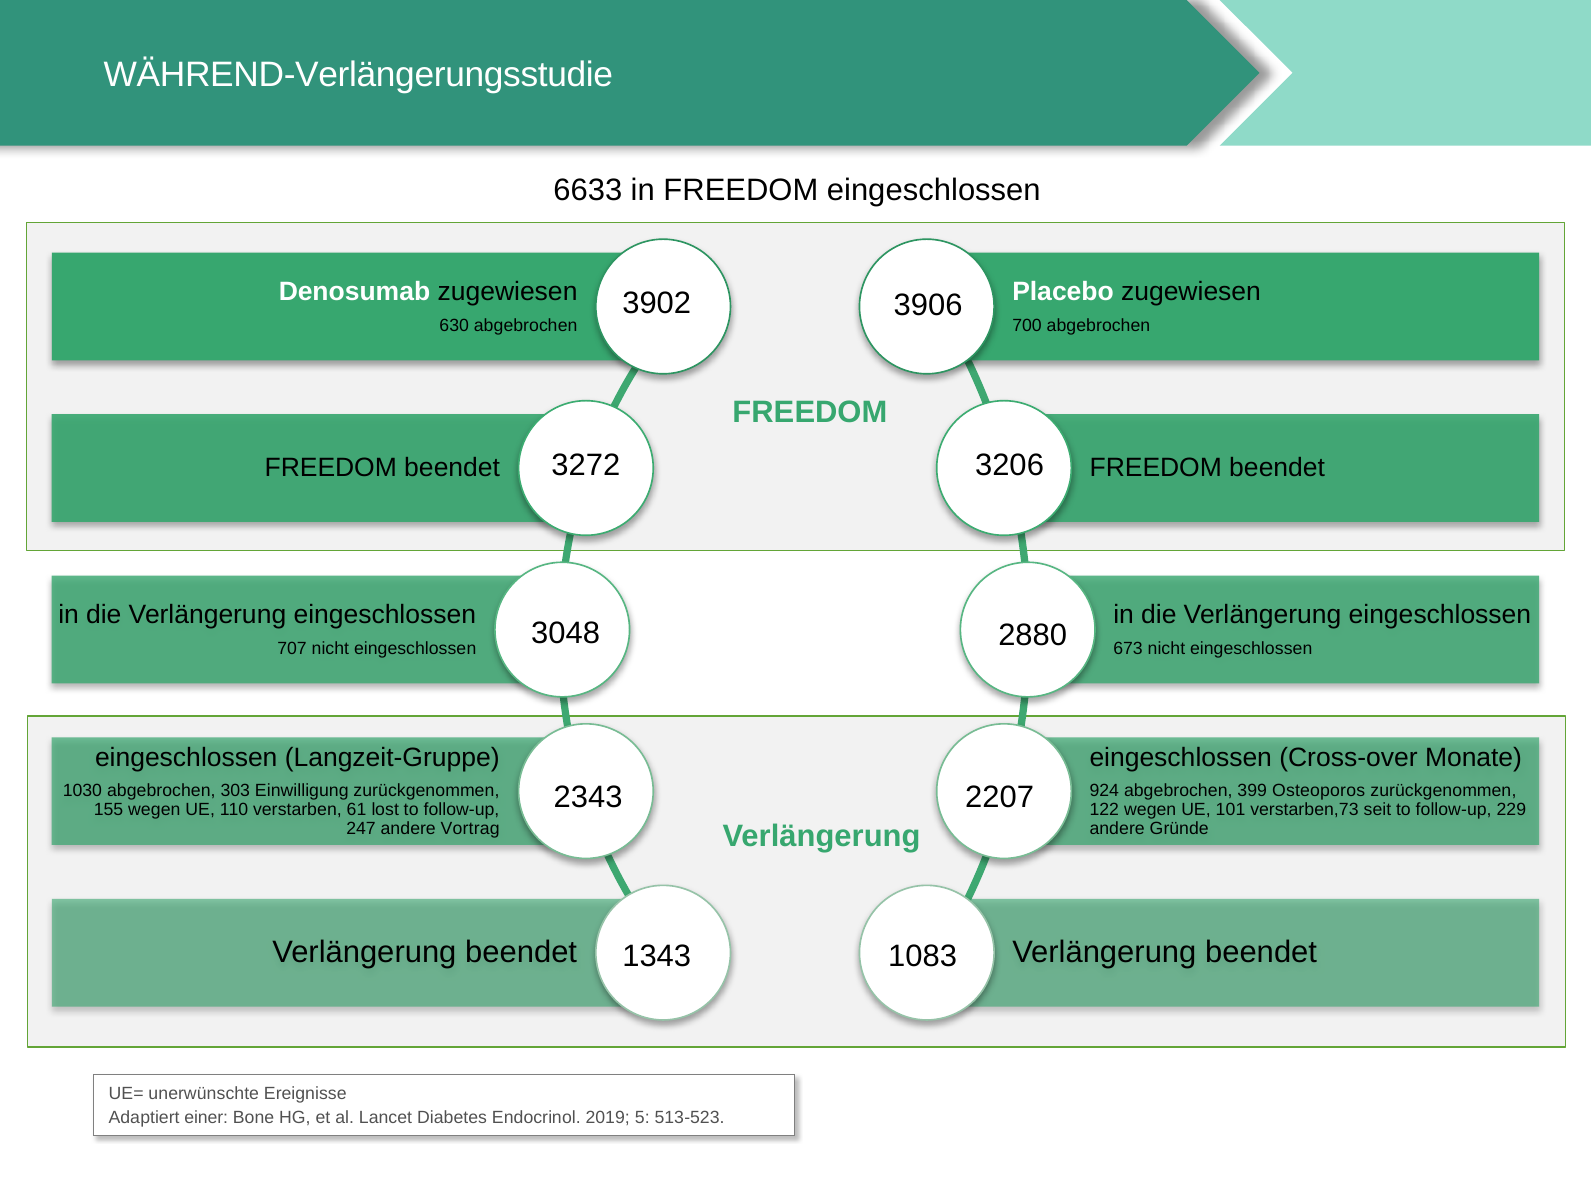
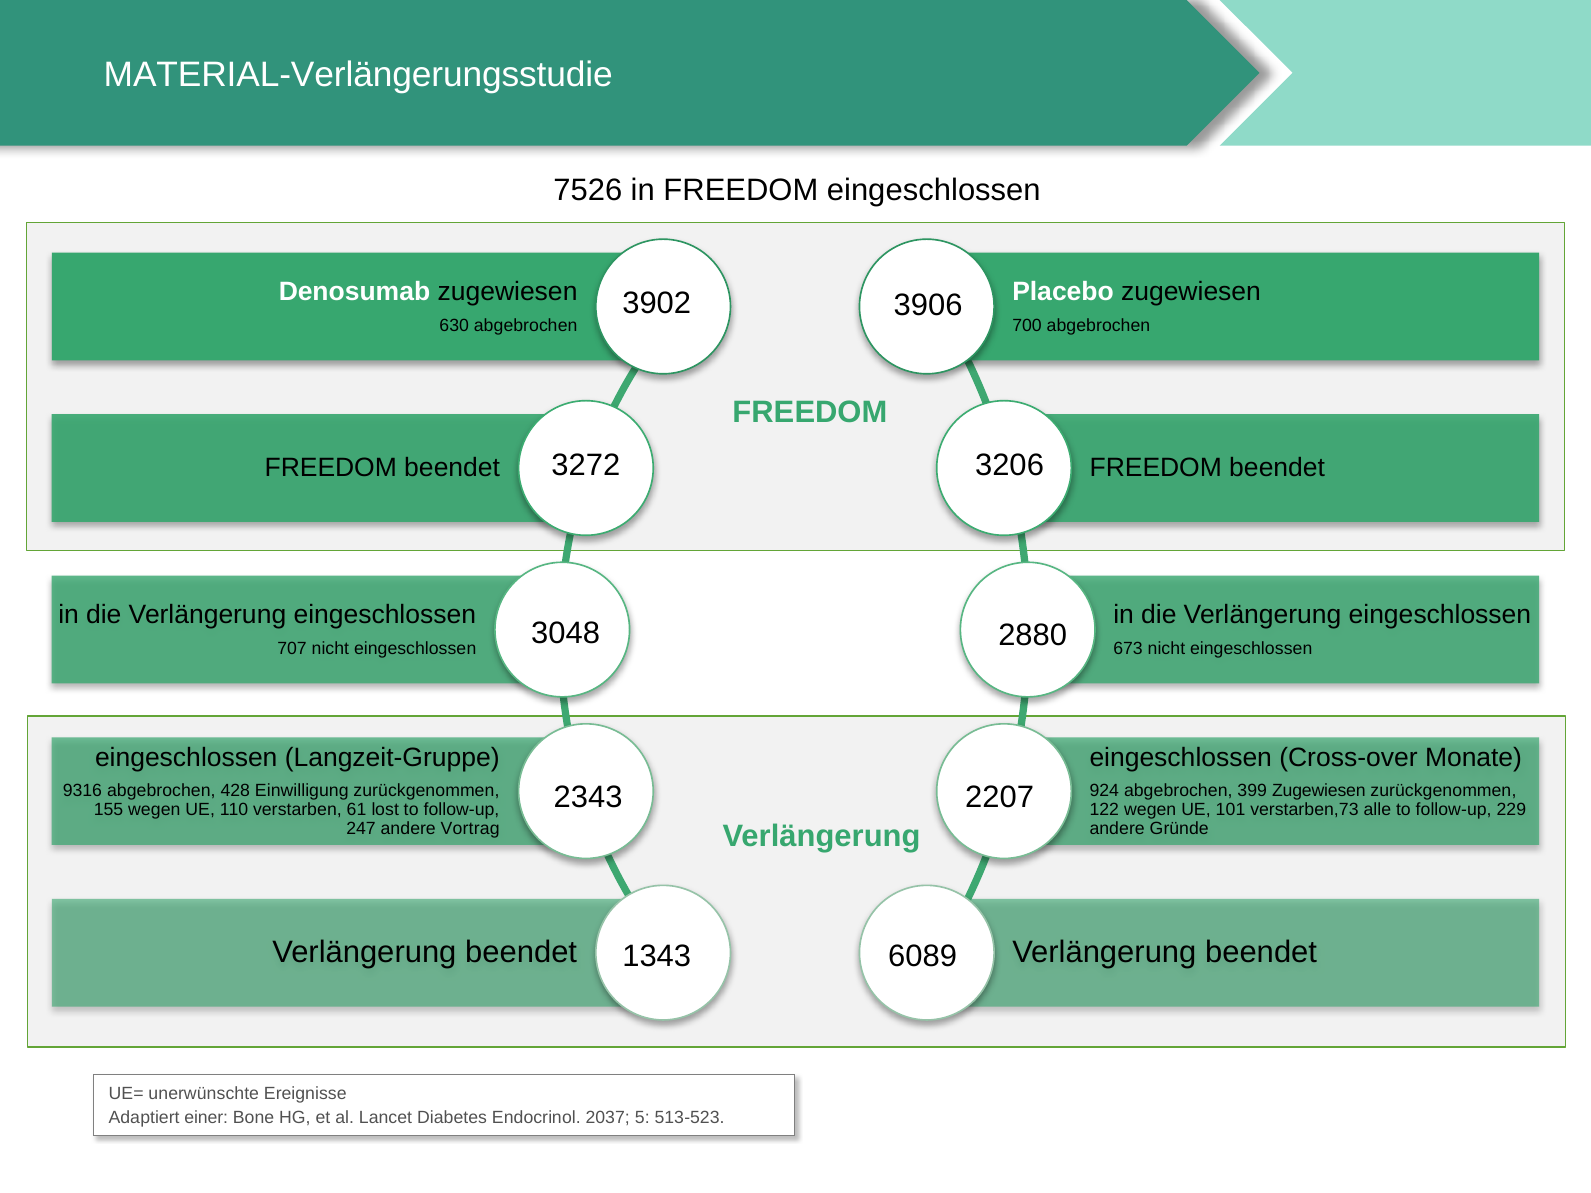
WÄHREND-Verlängerungsstudie: WÄHREND-Verlängerungsstudie -> MATERIAL-Verlängerungsstudie (358, 75)
6633: 6633 -> 7526 (588, 190)
1030: 1030 -> 9316 (82, 791)
303: 303 -> 428 (235, 791)
399 Osteoporos: Osteoporos -> Zugewiesen (1319, 791)
seit: seit -> alle (1377, 810)
1083: 1083 -> 6089 (923, 957)
2019: 2019 -> 2037 (608, 1118)
